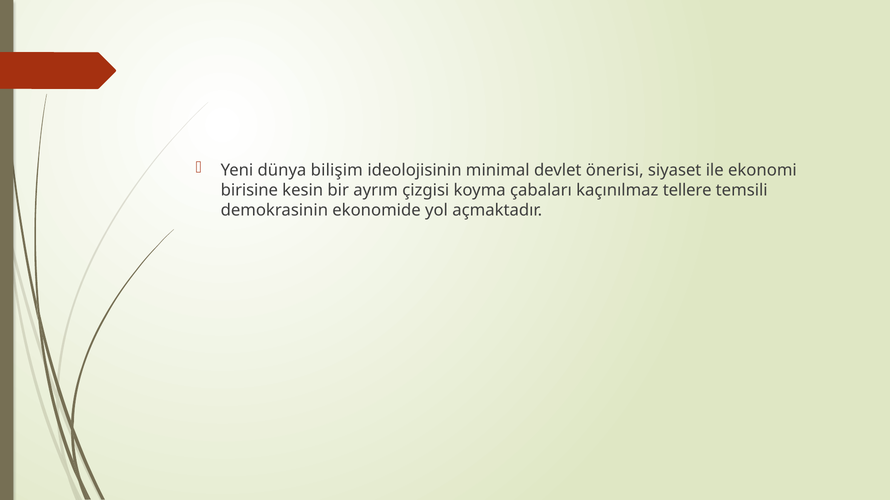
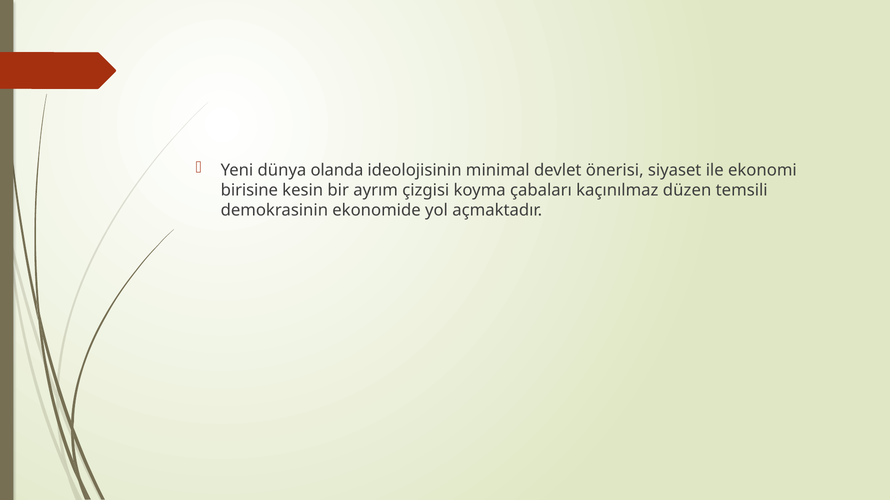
bilişim: bilişim -> olanda (337, 170)
tellere: tellere -> düzen (687, 190)
